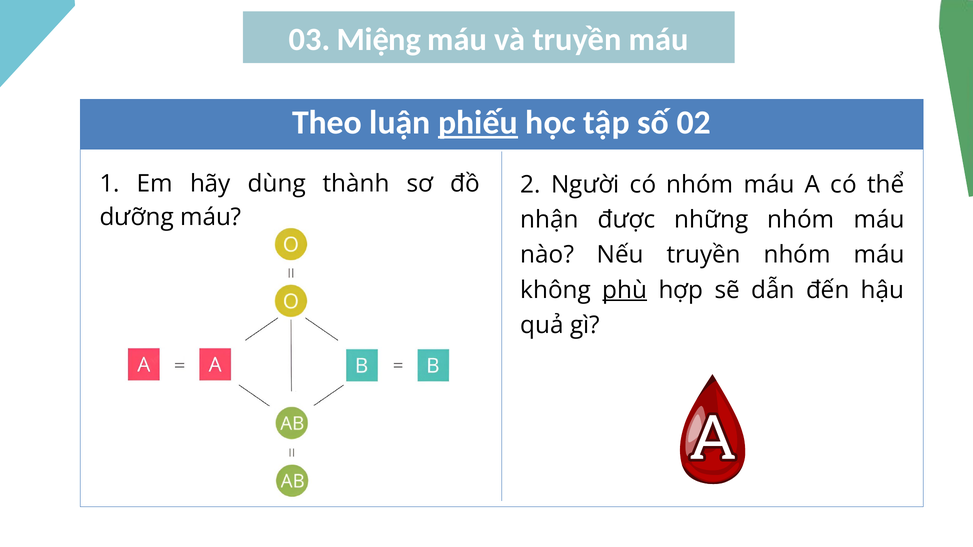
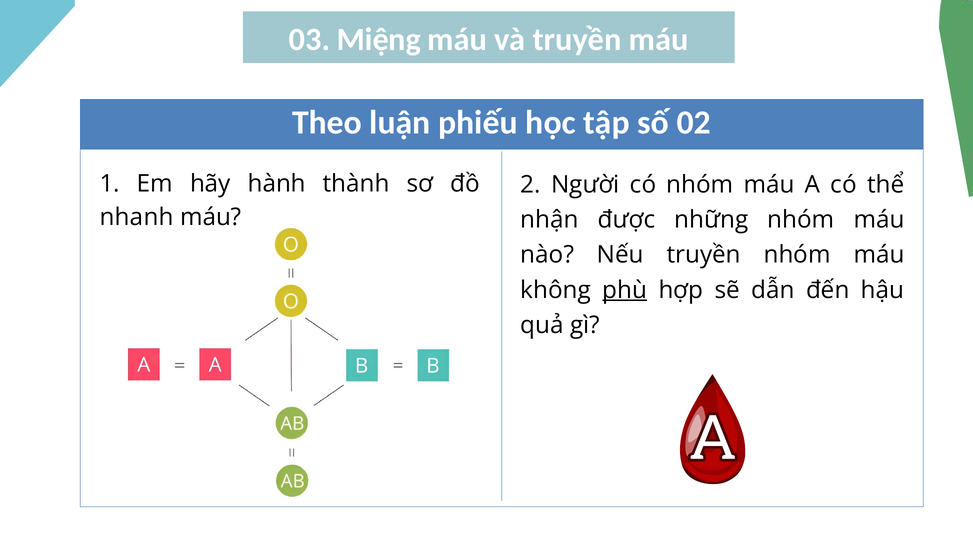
phiếu underline: present -> none (478, 123)
dùng: dùng -> hành (277, 184)
dưỡng: dưỡng -> nhanh (137, 217)
